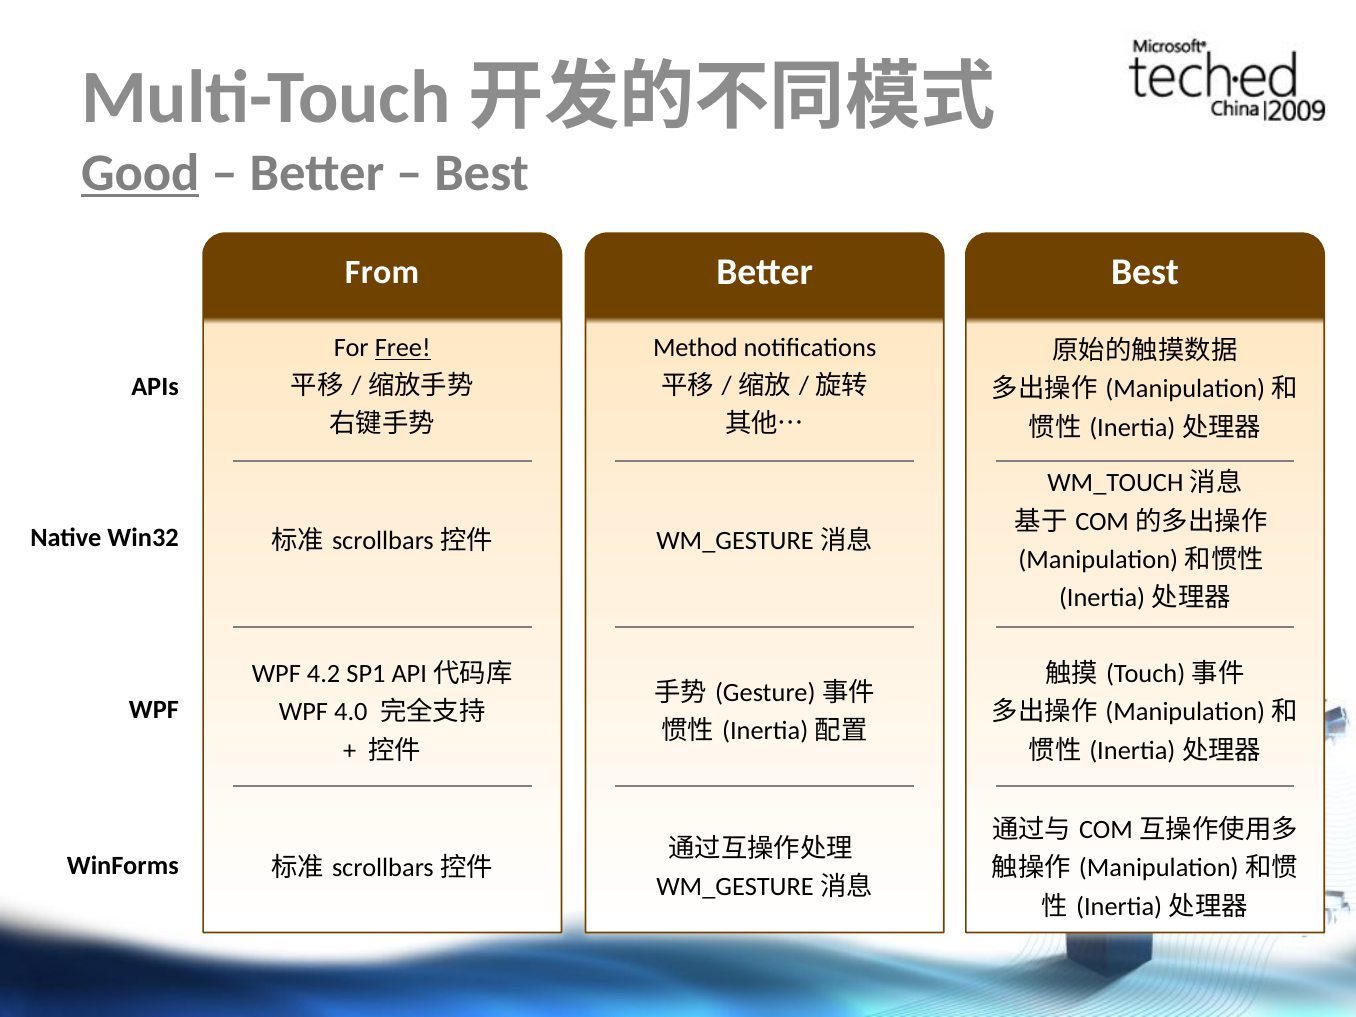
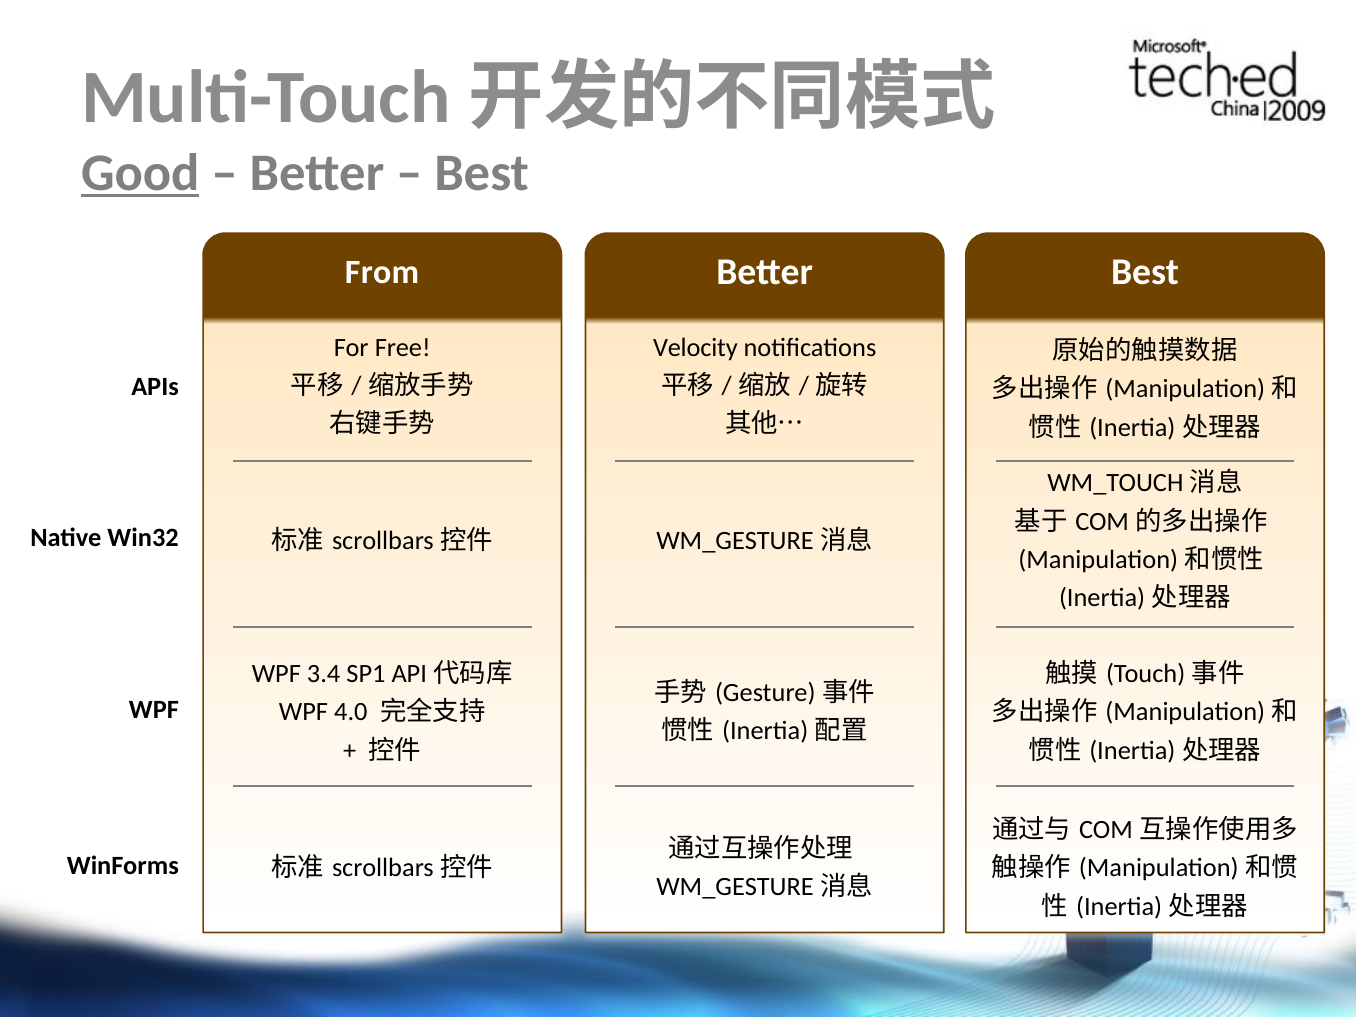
Free underline: present -> none (403, 348)
Method: Method -> Velocity (695, 348)
4.2: 4.2 -> 3.4 (324, 674)
